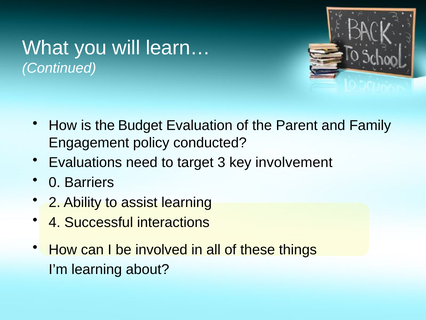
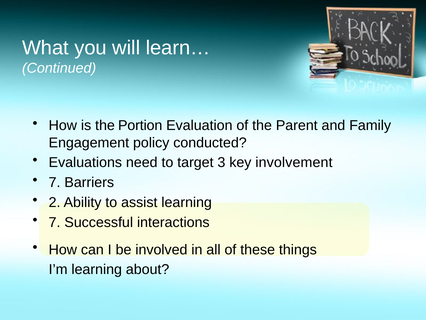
Budget: Budget -> Portion (140, 125)
0: 0 -> 7 (55, 182)
4: 4 -> 7 (55, 222)
